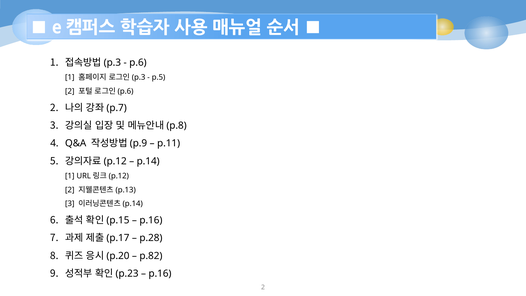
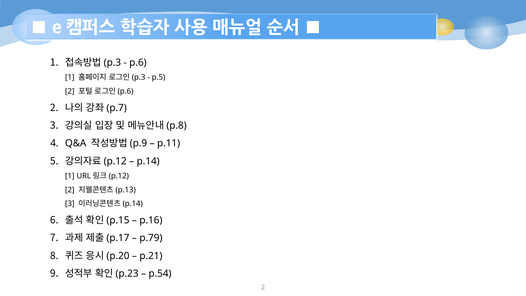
p.28: p.28 -> p.79 (151, 238)
p.82: p.82 -> p.21 (151, 256)
p.16: p.16 -> p.54 (160, 273)
